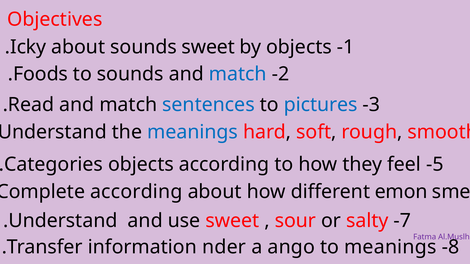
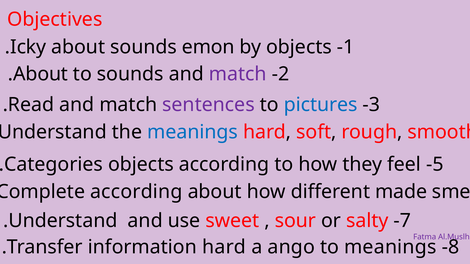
sounds sweet: sweet -> emon (208, 47)
Foods: Foods -> About (41, 74)
match colour: blue -> purple (238, 74)
sentences colour: blue -> purple (208, 105)
emon: emon -> made (401, 192)
information nder: nder -> hard (224, 247)
